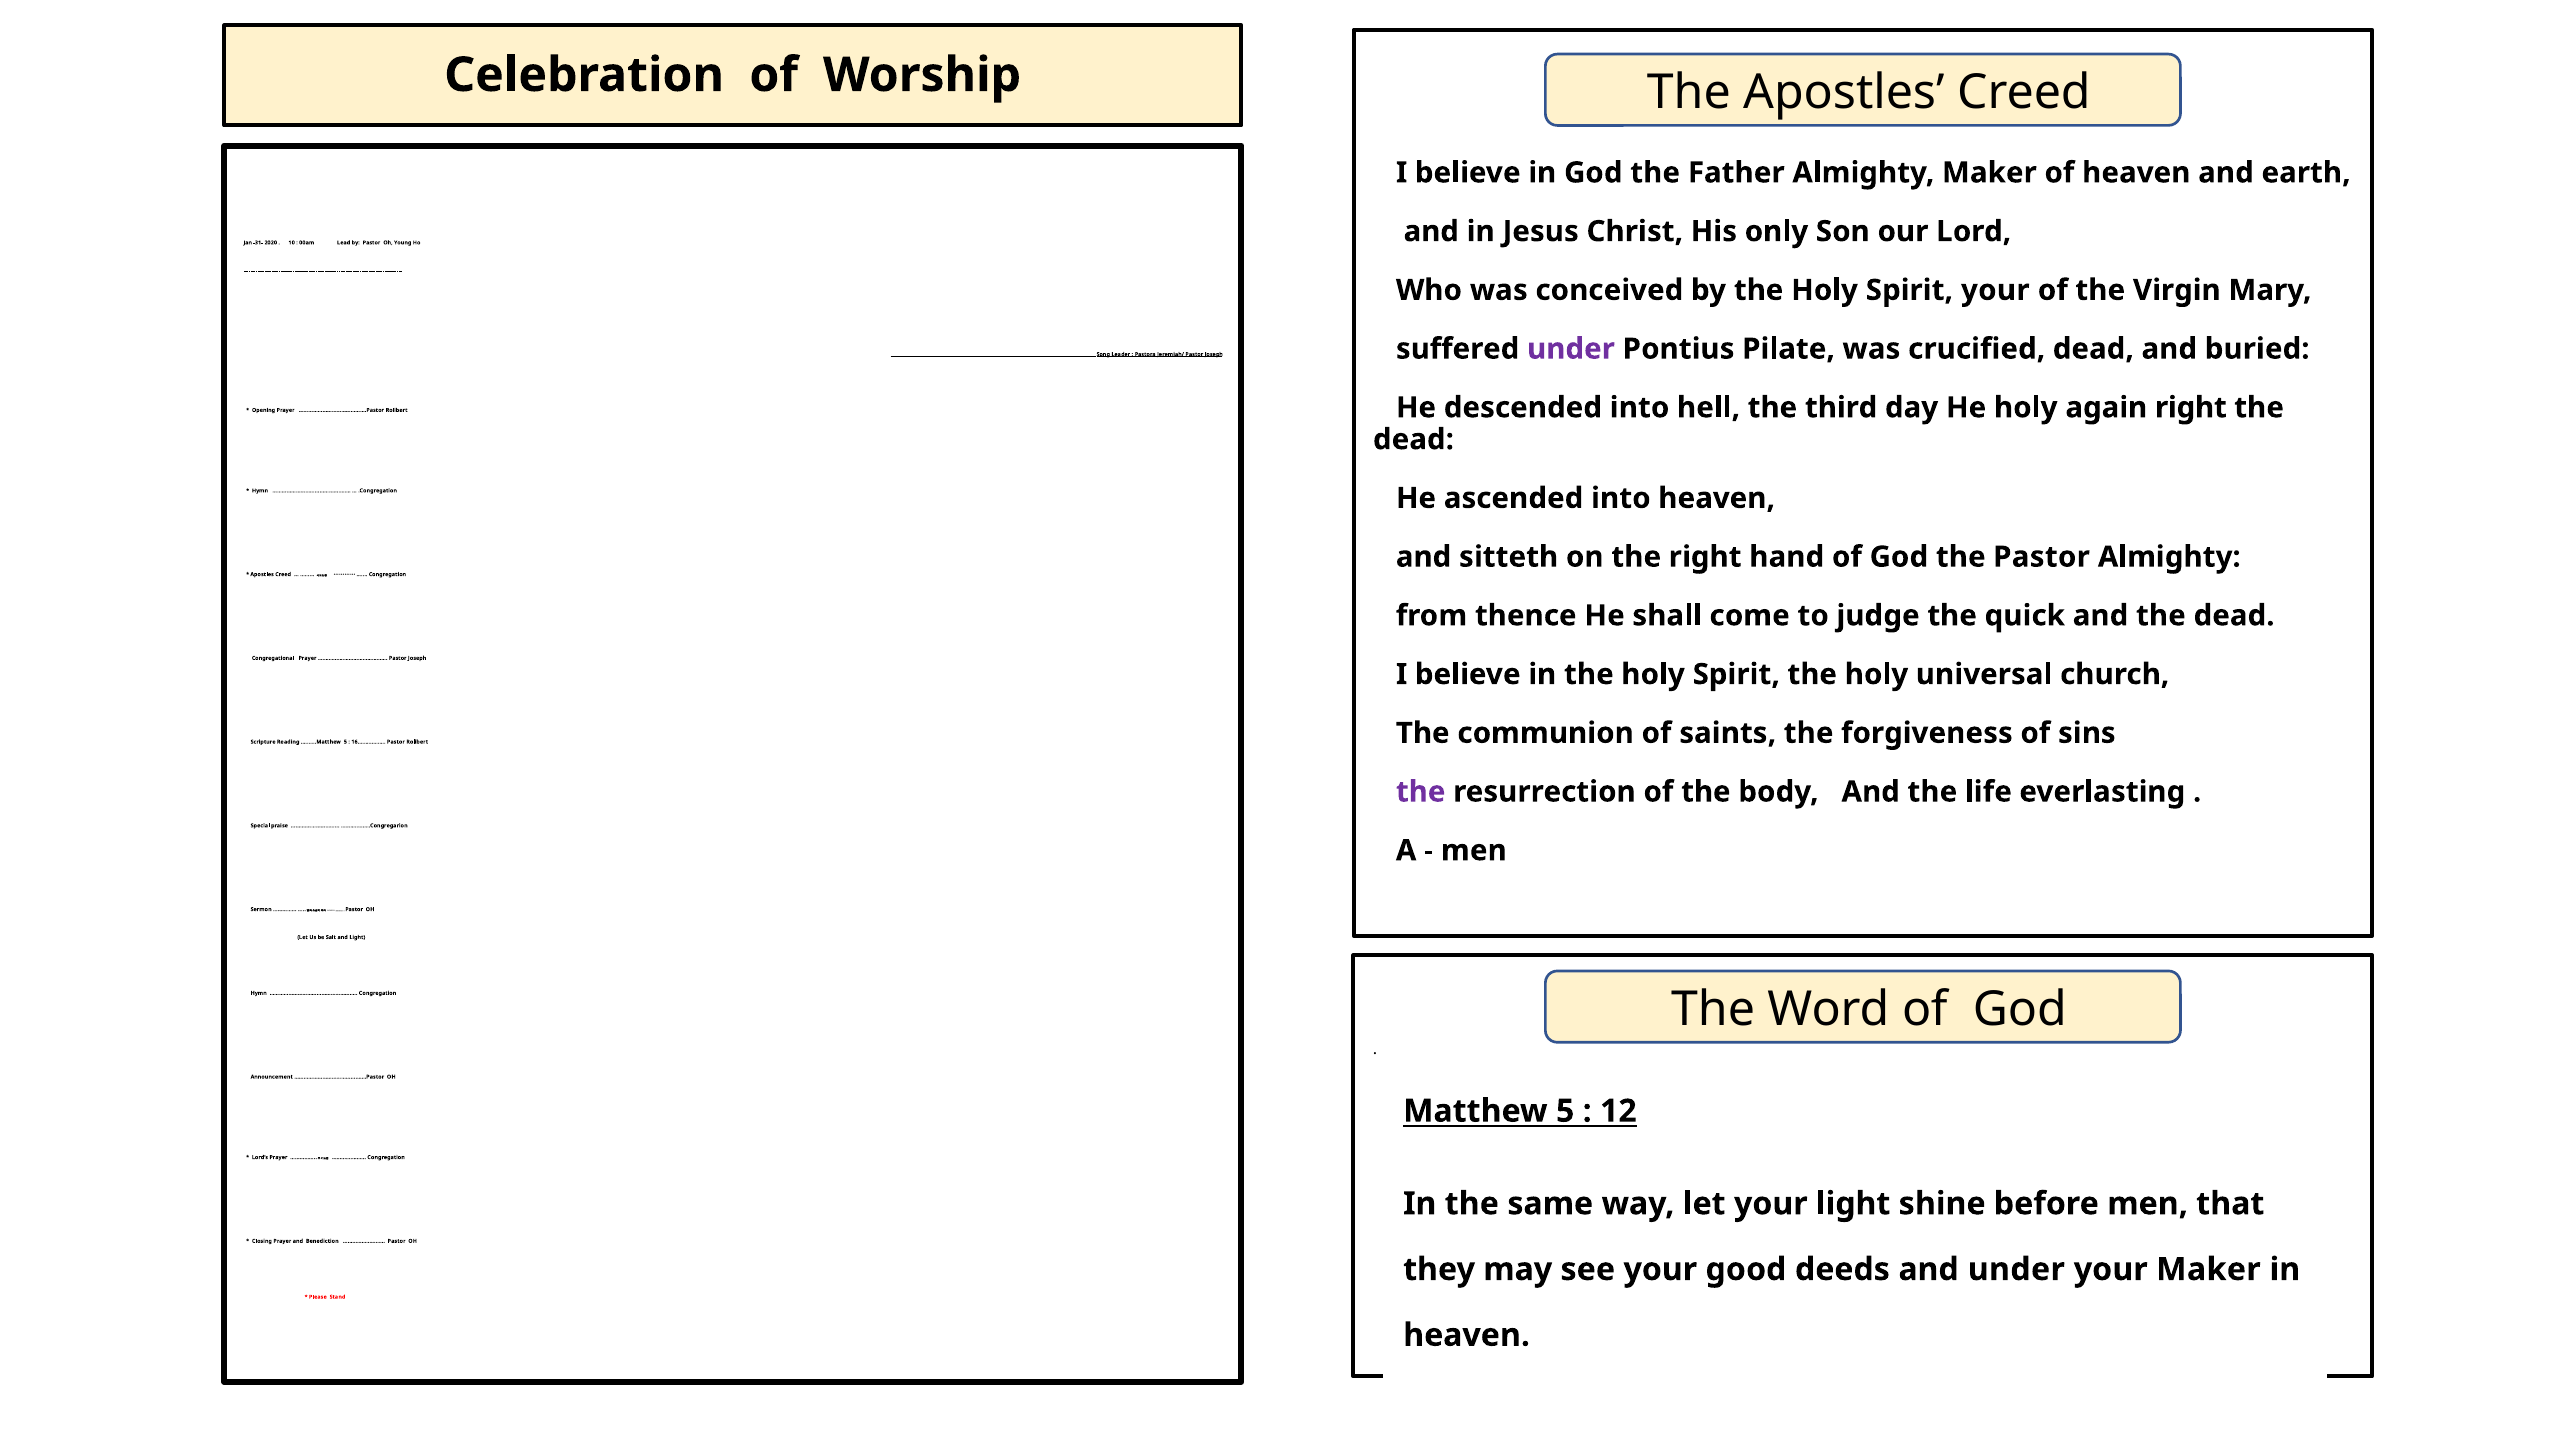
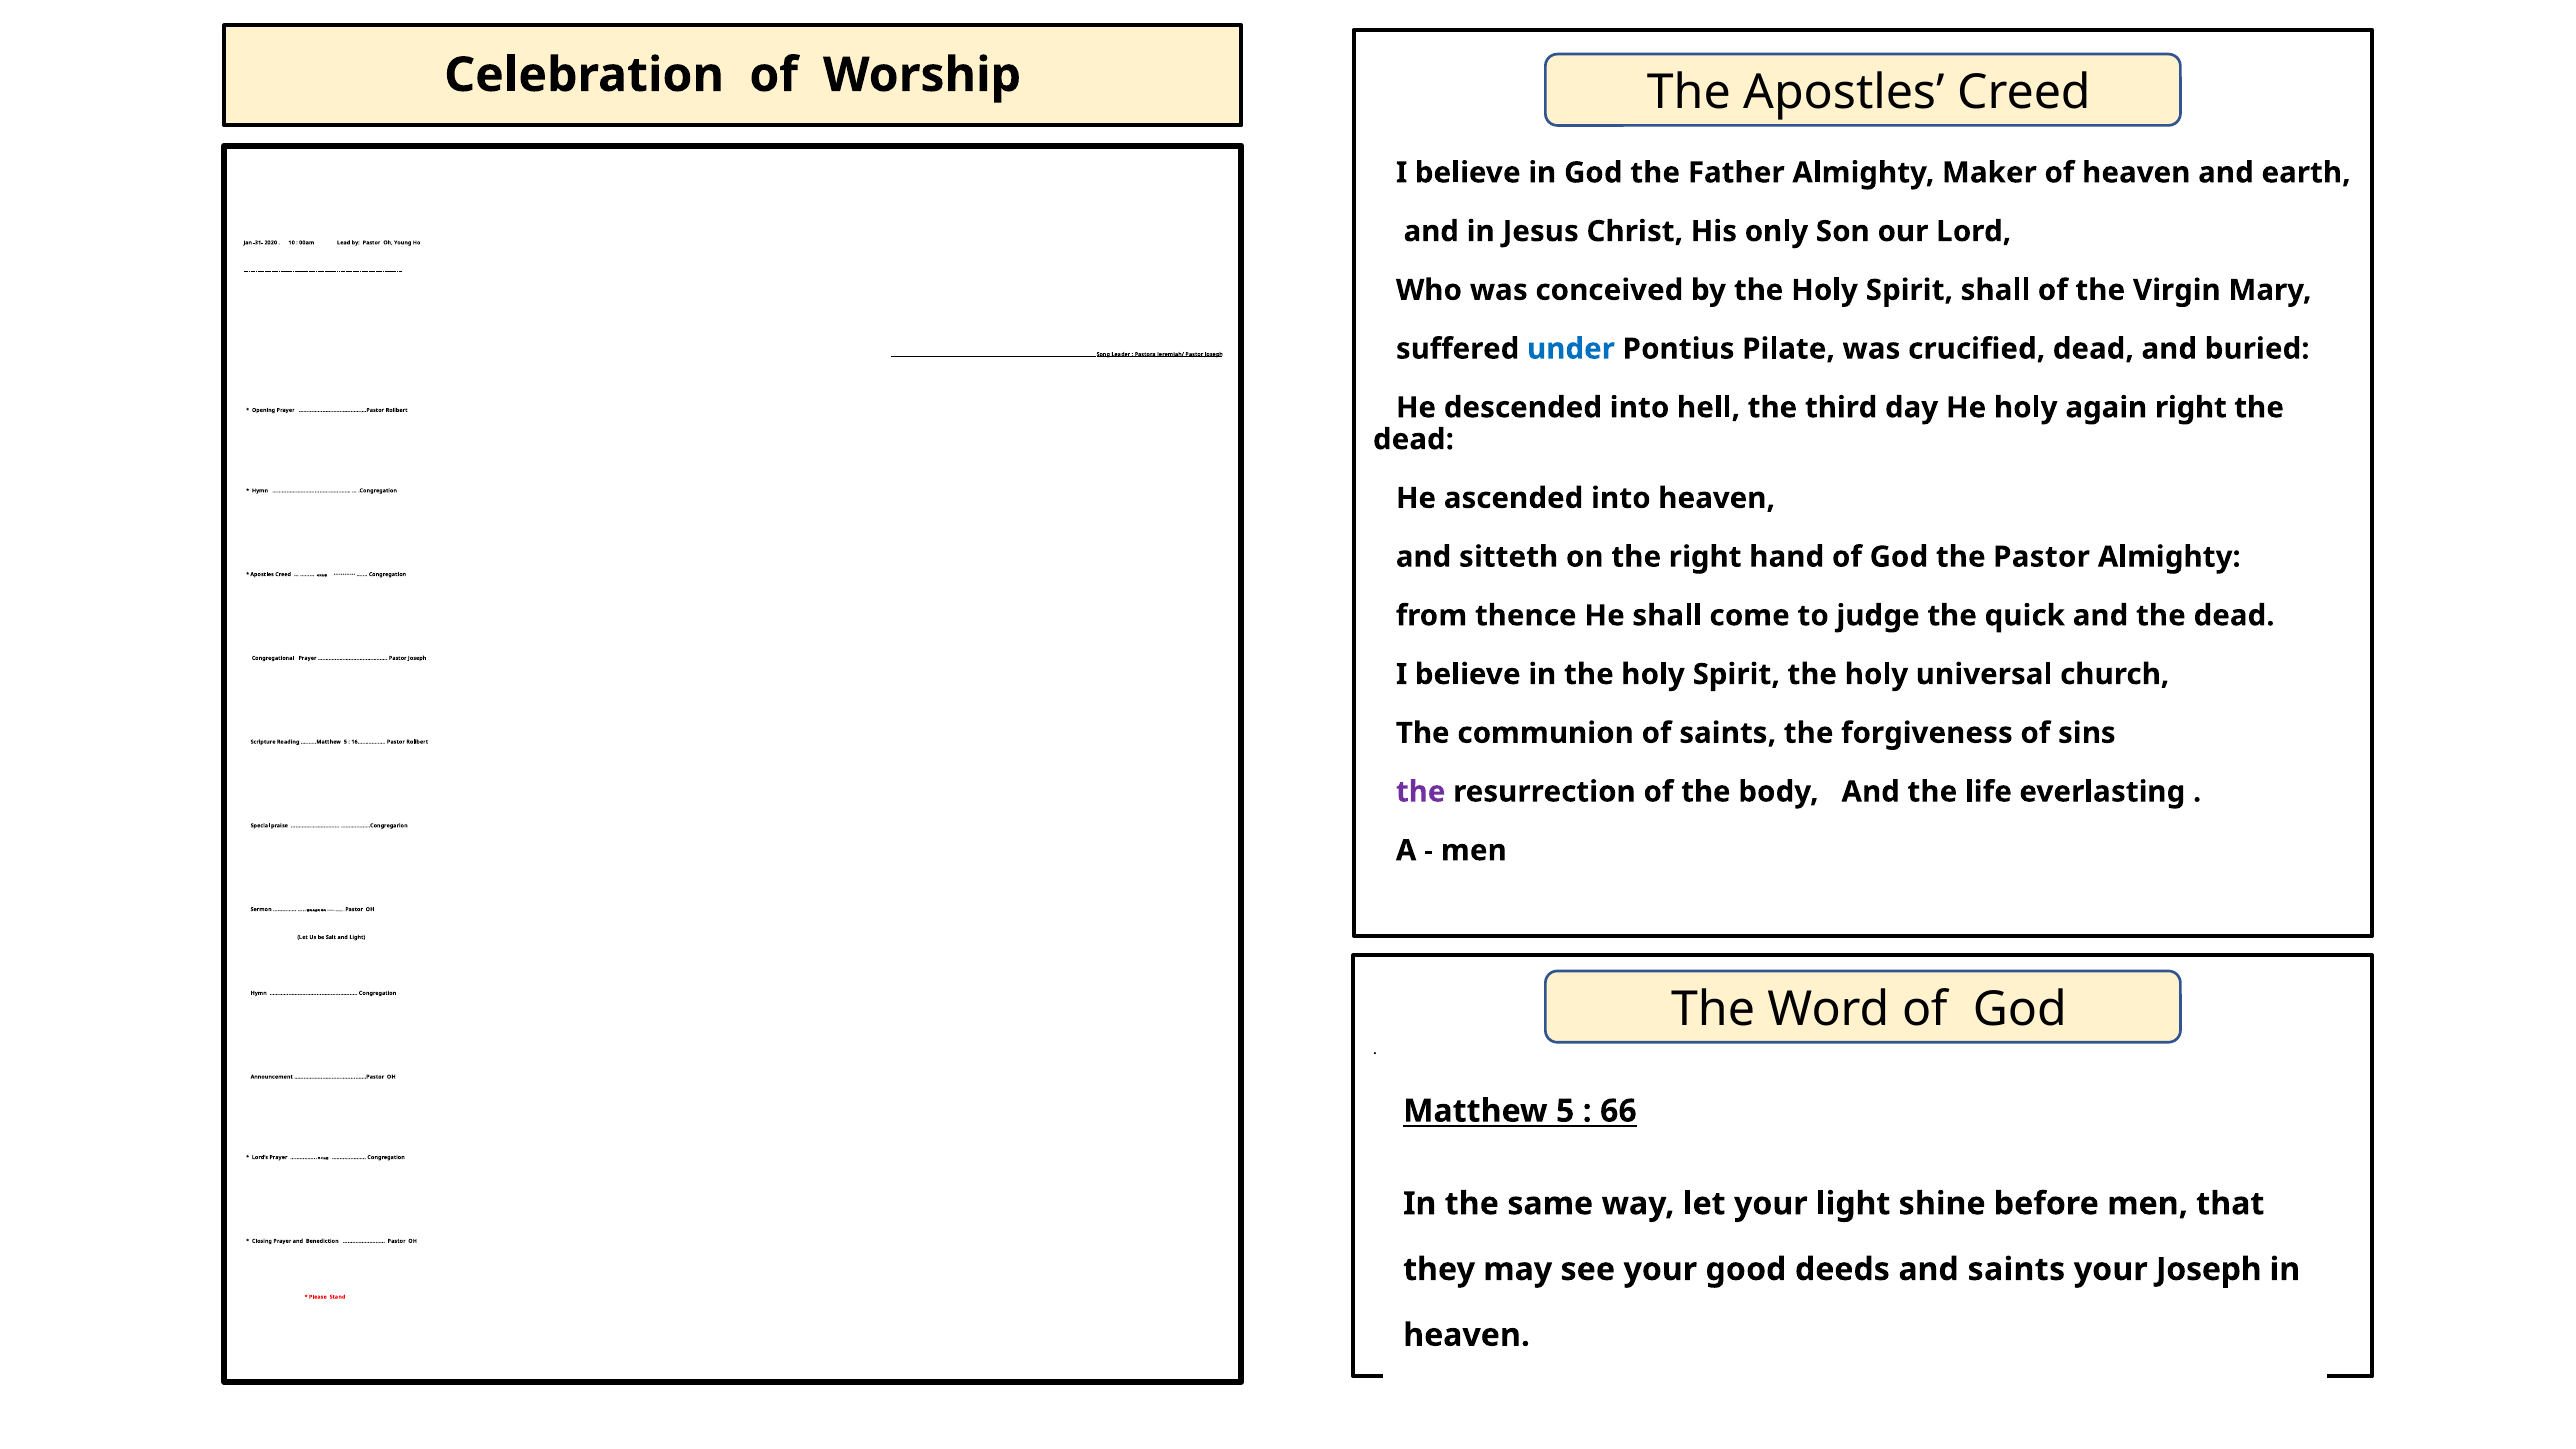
Spirit your: your -> shall (1995, 290)
under colour: purple -> blue (1571, 349)
12: 12 -> 66 (1618, 1111)
and under: under -> saints (2016, 1269)
your Maker: Maker -> Joseph (2209, 1269)
